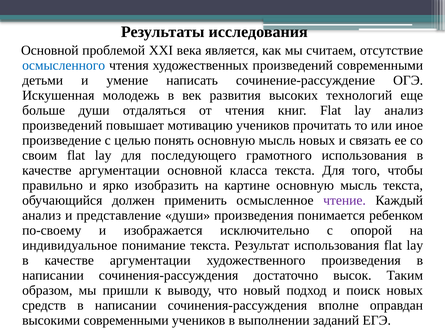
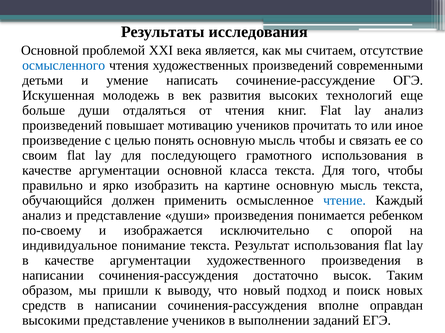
мысль новых: новых -> чтобы (317, 141)
чтение colour: purple -> blue (345, 201)
высокими современными: современными -> представление (126, 321)
